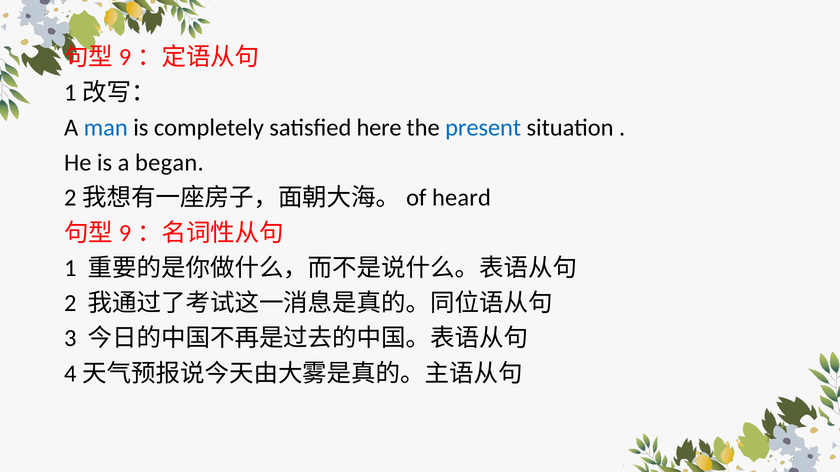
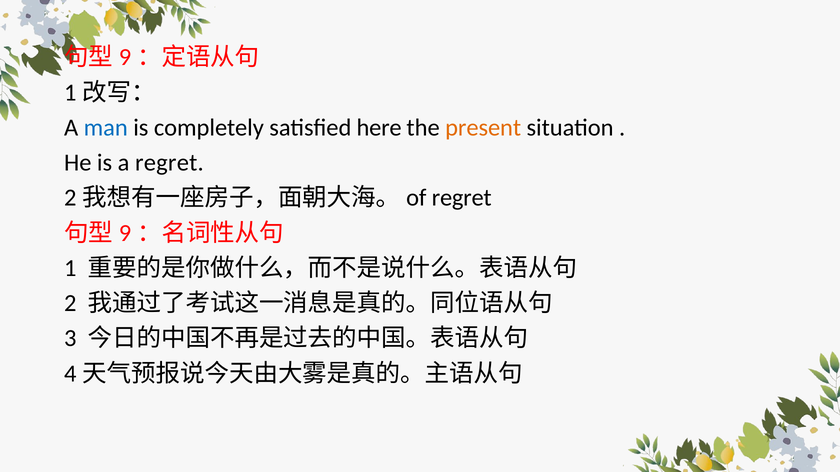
present colour: blue -> orange (483, 128)
a began: began -> regret (169, 163)
heard: heard -> regret (462, 198)
